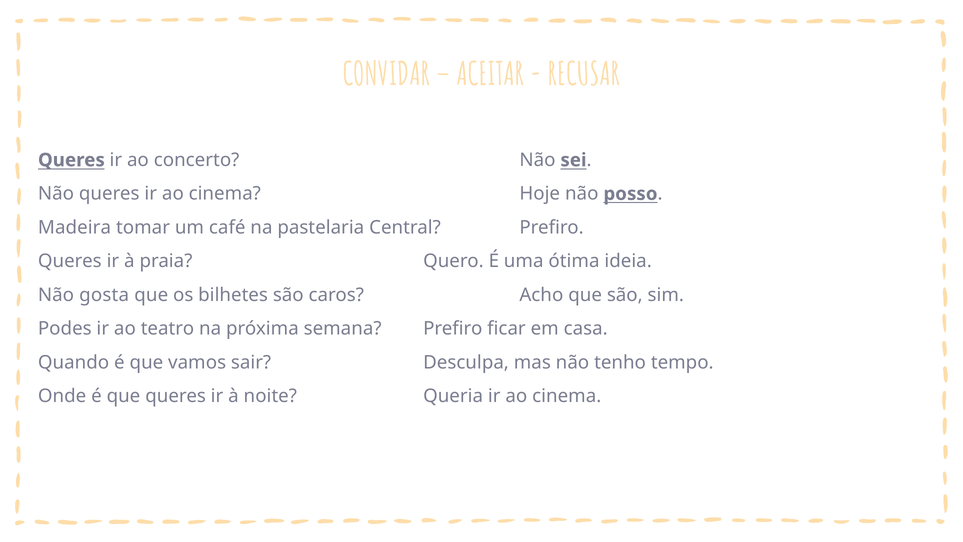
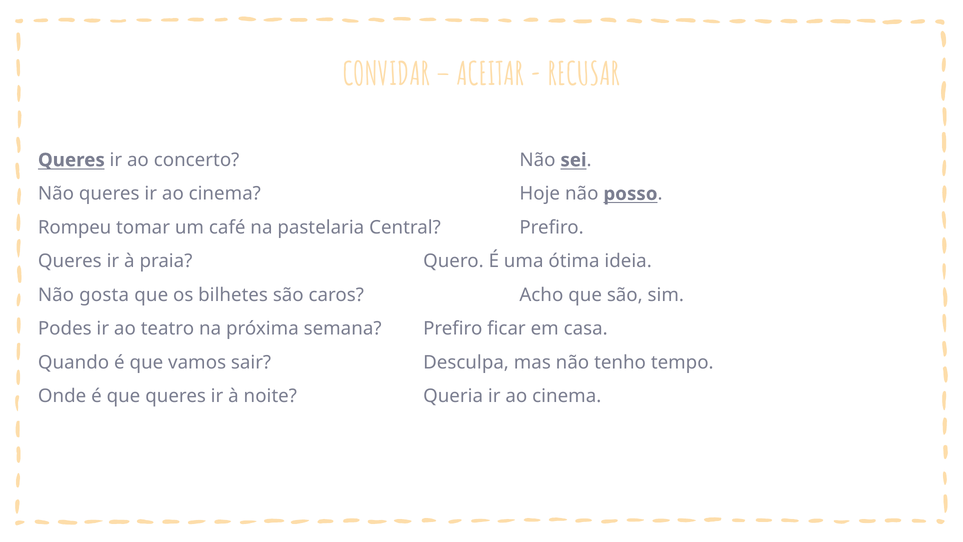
Madeira: Madeira -> Rompeu (75, 227)
